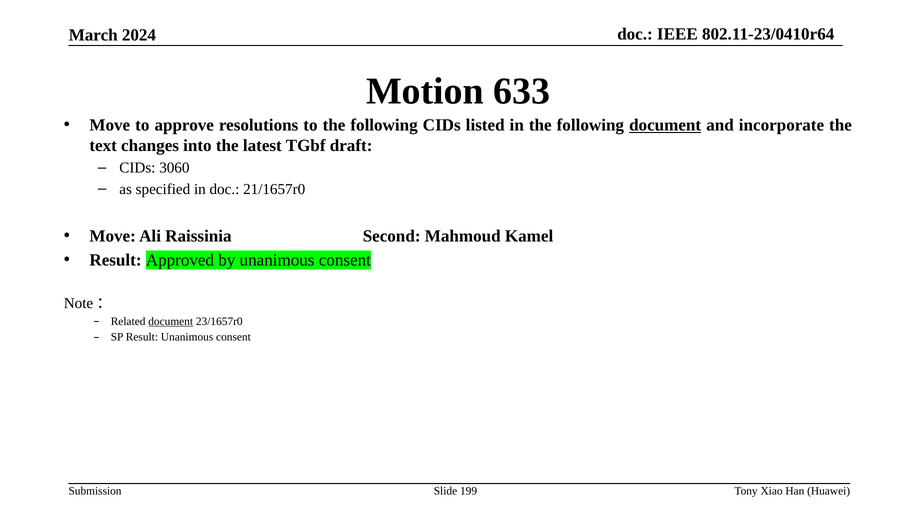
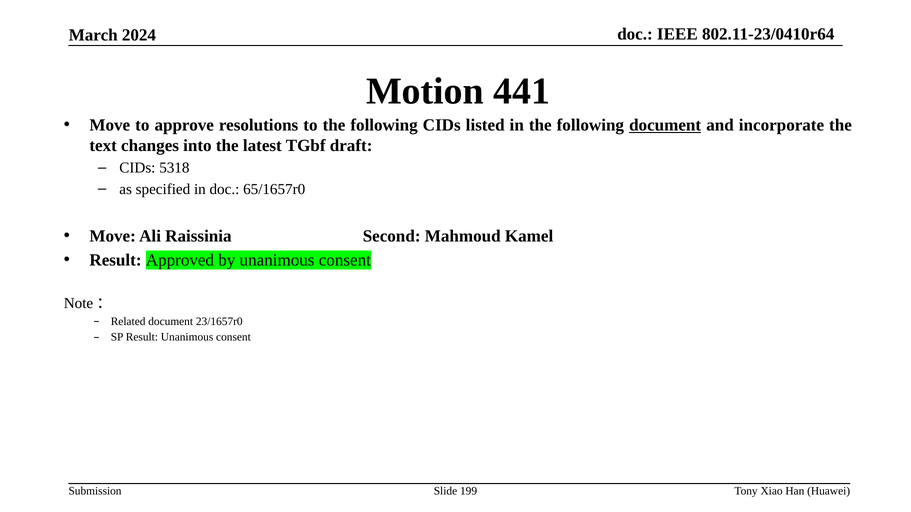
633: 633 -> 441 (522, 91)
3060: 3060 -> 5318 (174, 168)
21/1657r0: 21/1657r0 -> 65/1657r0 (274, 189)
document underline: present -> none (171, 322)
